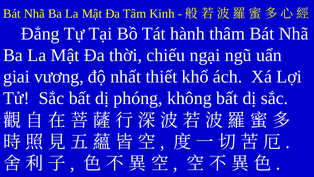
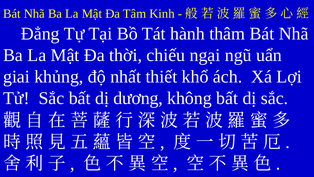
vương: vương -> khủng (59, 77)
phóng: phóng -> dương (138, 98)
